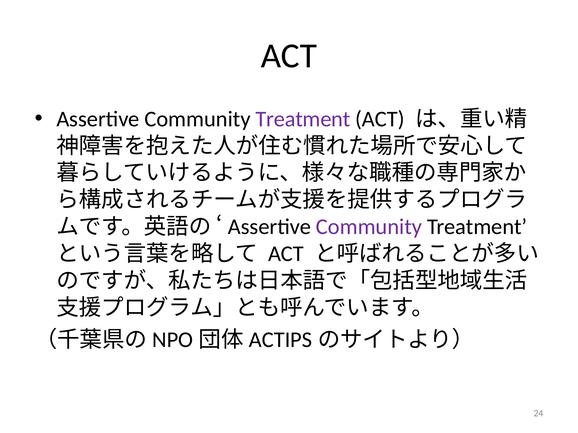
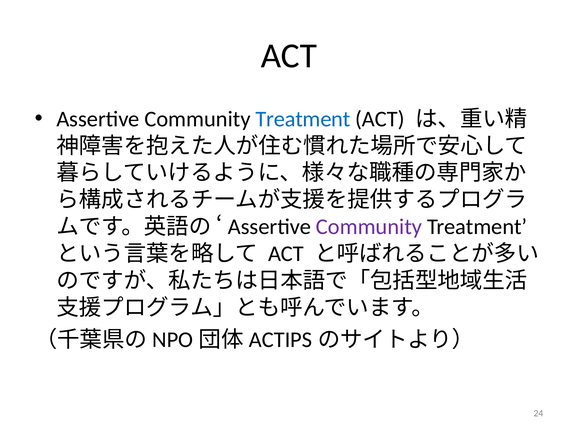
Treatment colour: purple -> blue (303, 119)
